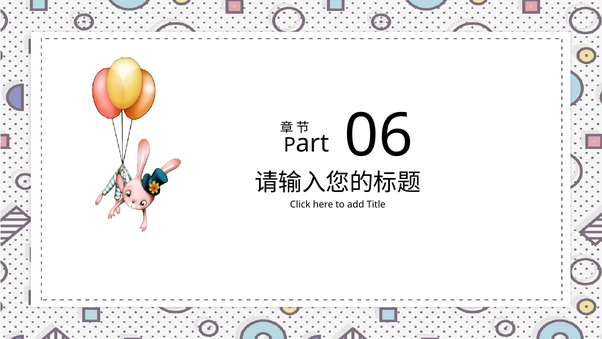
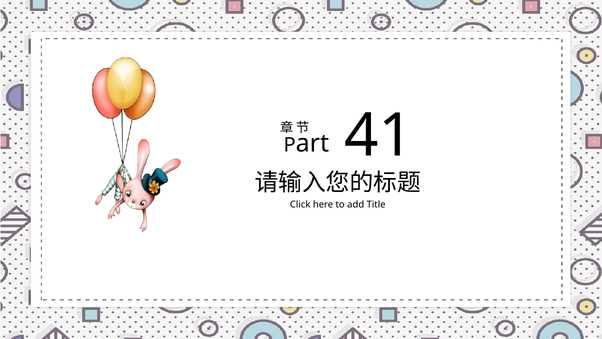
06: 06 -> 41 (379, 136)
